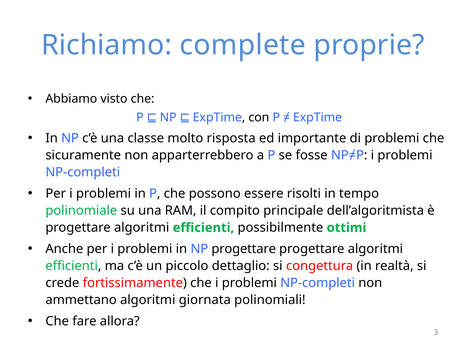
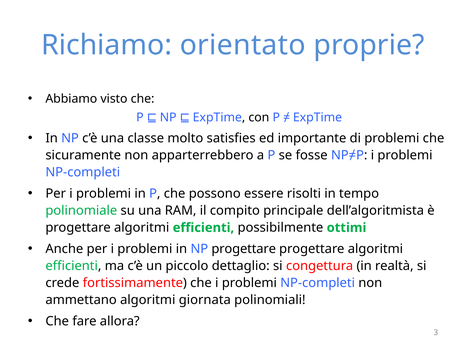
complete: complete -> orientato (243, 45)
risposta: risposta -> satisfies (231, 138)
